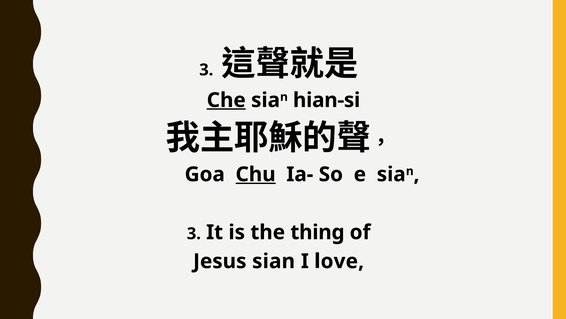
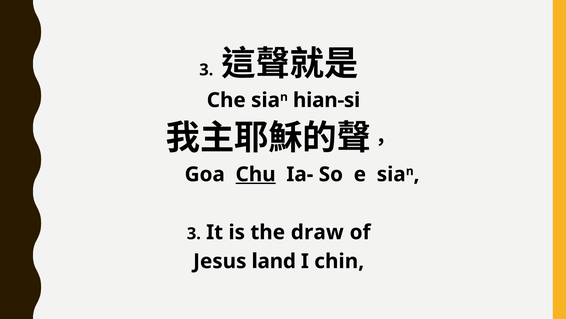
Che underline: present -> none (226, 100)
thing: thing -> draw (317, 232)
sian: sian -> land (274, 261)
love: love -> chin (339, 261)
